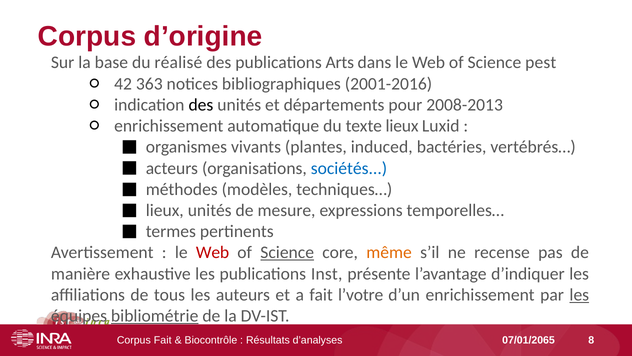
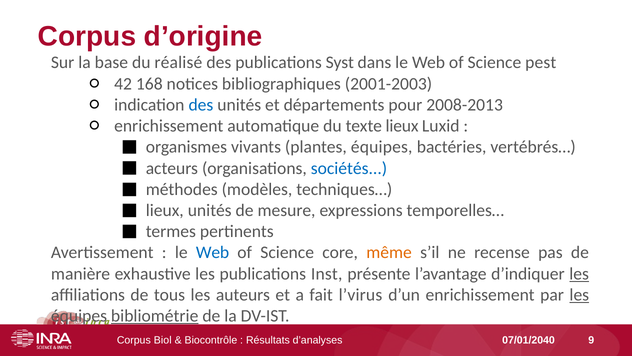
Arts: Arts -> Syst (340, 63)
363: 363 -> 168 (149, 84)
2001-2016: 2001-2016 -> 2001-2003 (388, 84)
des colour: black -> blue (201, 105)
plantes induced: induced -> équipes (382, 147)
Web colour: red -> blue (213, 252)
Science underline: present -> none (287, 252)
les underline: none -> present (579, 273)
l’votre: l’votre -> l’virus (360, 294)
Corpus Fait: Fait -> Biol (163, 340)
07/01/2065: 07/01/2065 -> 07/01/2040 (529, 340)
8: 8 -> 9 (591, 340)
